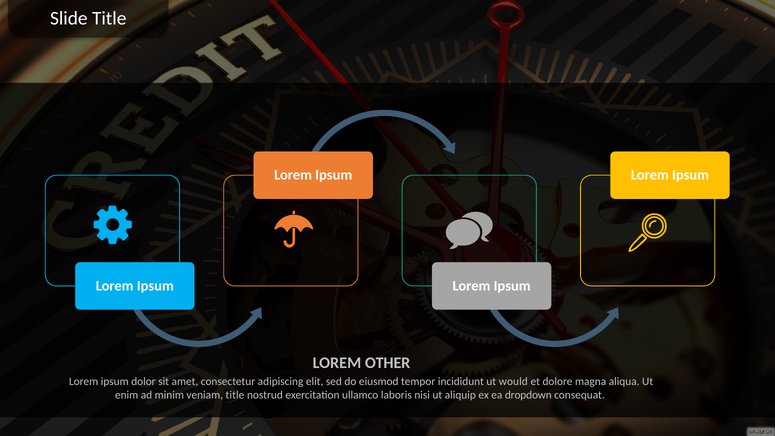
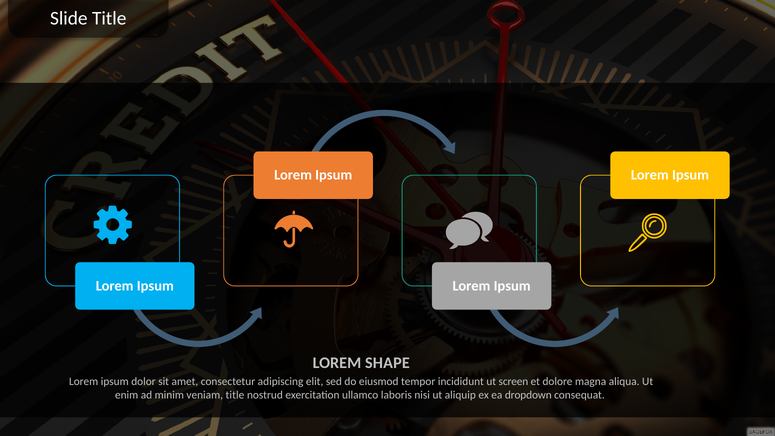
OTHER: OTHER -> SHAPE (387, 363)
would: would -> screen (513, 381)
